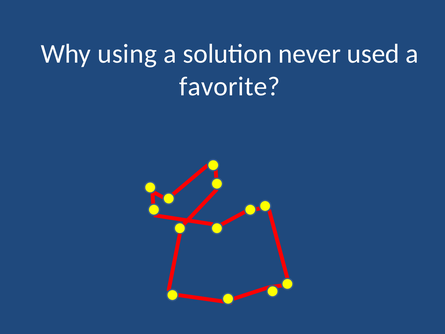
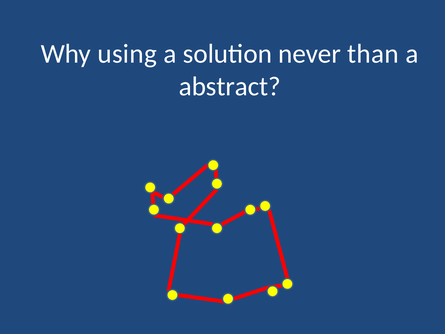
used: used -> than (373, 54)
favorite: favorite -> abstract (230, 86)
